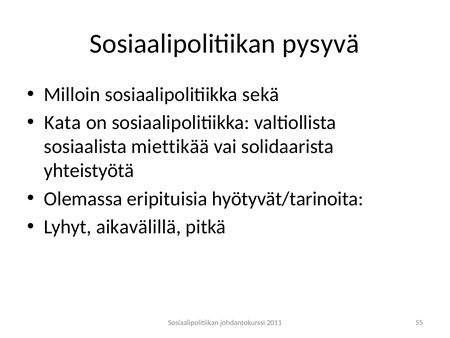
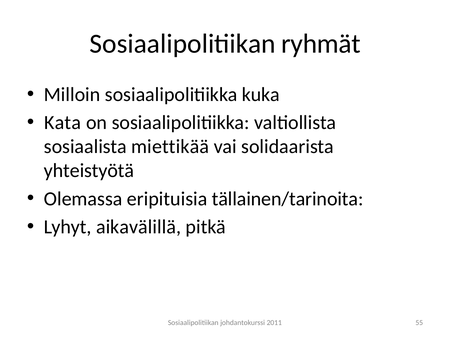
pysyvä: pysyvä -> ryhmät (321, 44)
sekä: sekä -> kuka (261, 94)
hyötyvät/tarinoita: hyötyvät/tarinoita -> tällainen/tarinoita (288, 198)
